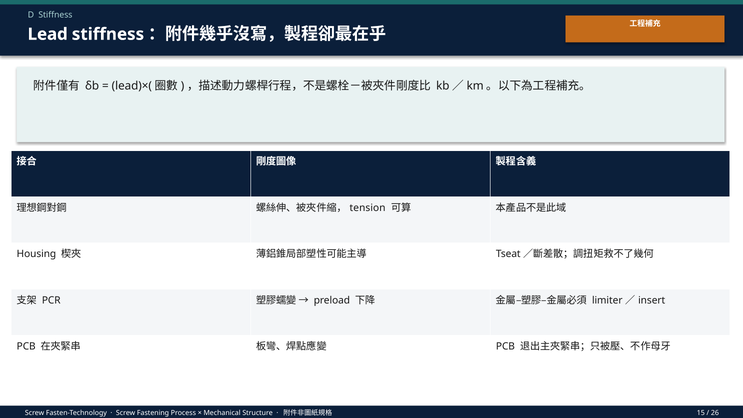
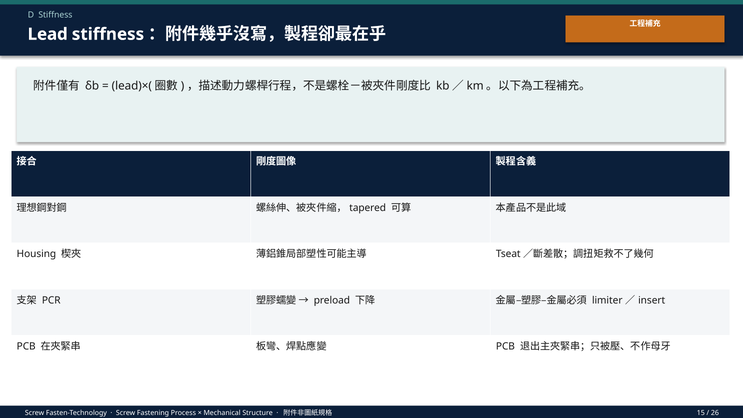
tension: tension -> tapered (368, 208)
